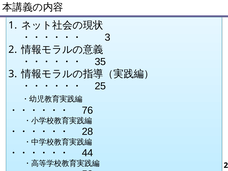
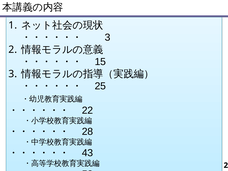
35: 35 -> 15 (100, 62)
76: 76 -> 22 (87, 110)
44: 44 -> 43 (87, 153)
